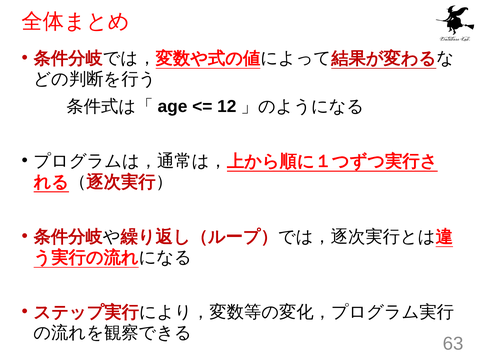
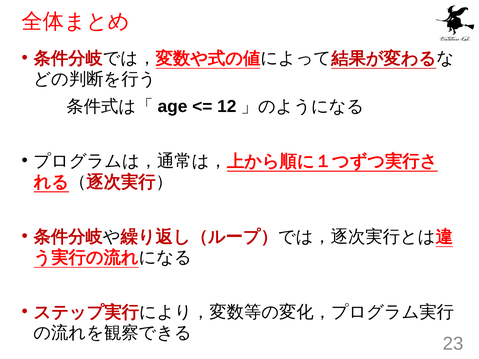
63: 63 -> 23 (453, 344)
